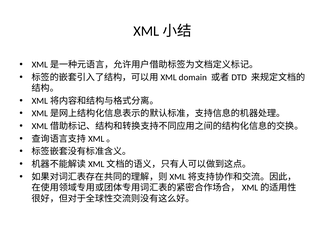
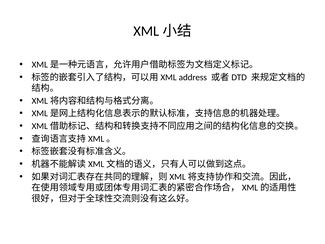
domain: domain -> address (193, 77)
